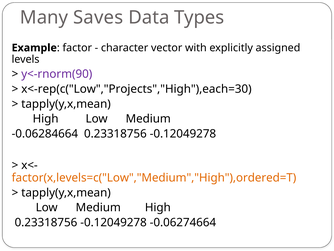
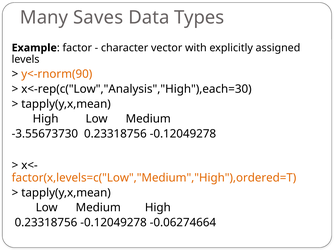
y<-rnorm(90 colour: purple -> orange (57, 74)
x<-rep(c("Low","Projects","High"),each=30: x<-rep(c("Low","Projects","High"),each=30 -> x<-rep(c("Low","Analysis","High"),each=30 (136, 89)
-0.06284664: -0.06284664 -> -3.55673730 (45, 134)
